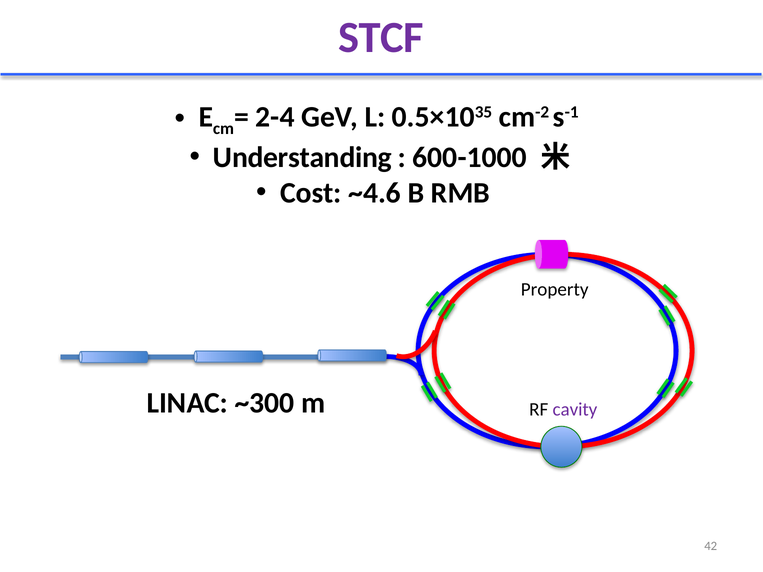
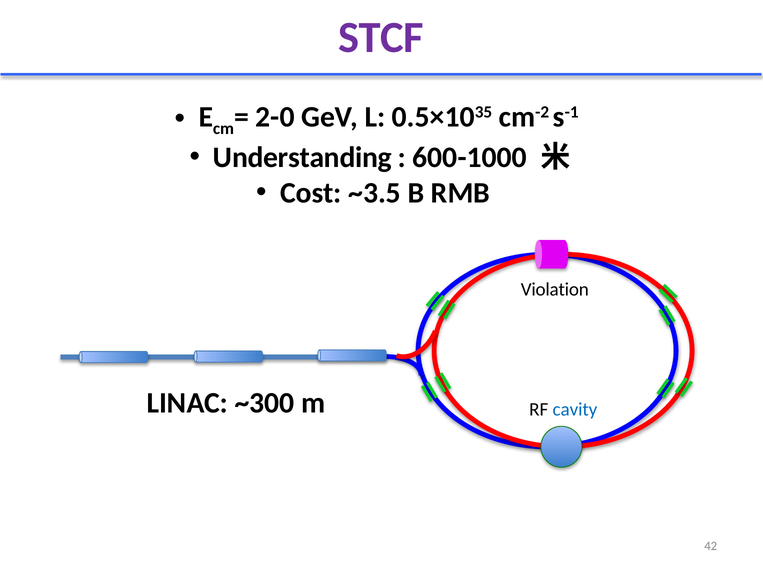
2-4: 2-4 -> 2-0 (275, 117)
~4.6: ~4.6 -> ~3.5 (375, 193)
Property: Property -> Violation (555, 290)
cavity colour: purple -> blue (575, 410)
